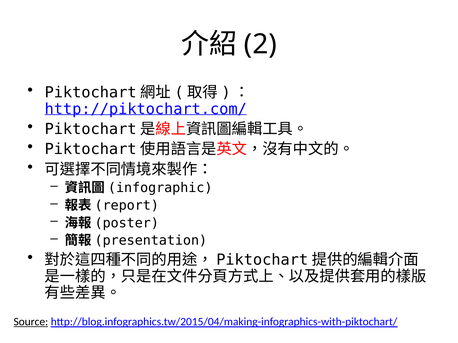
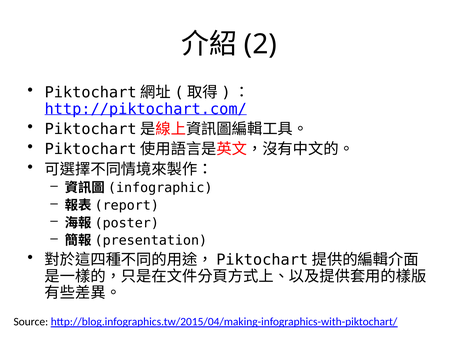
Source underline: present -> none (31, 322)
